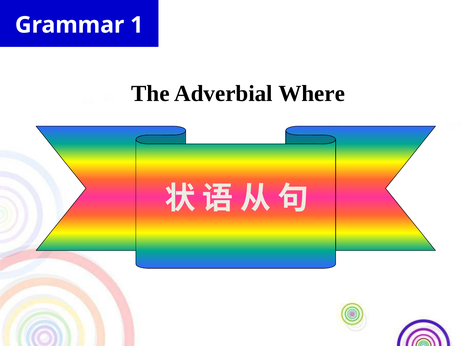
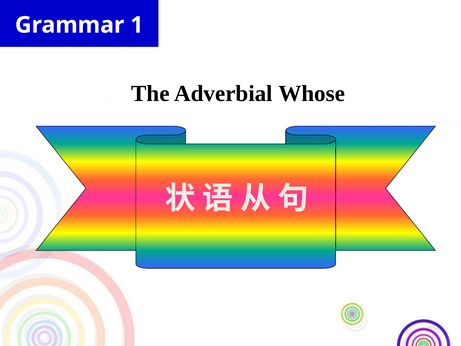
Where: Where -> Whose (312, 93)
